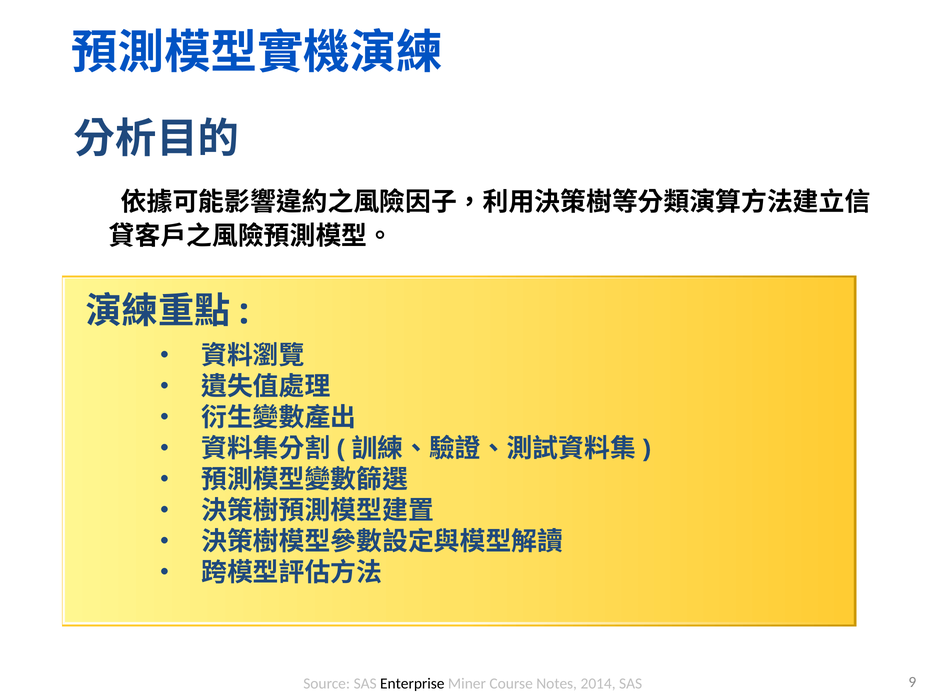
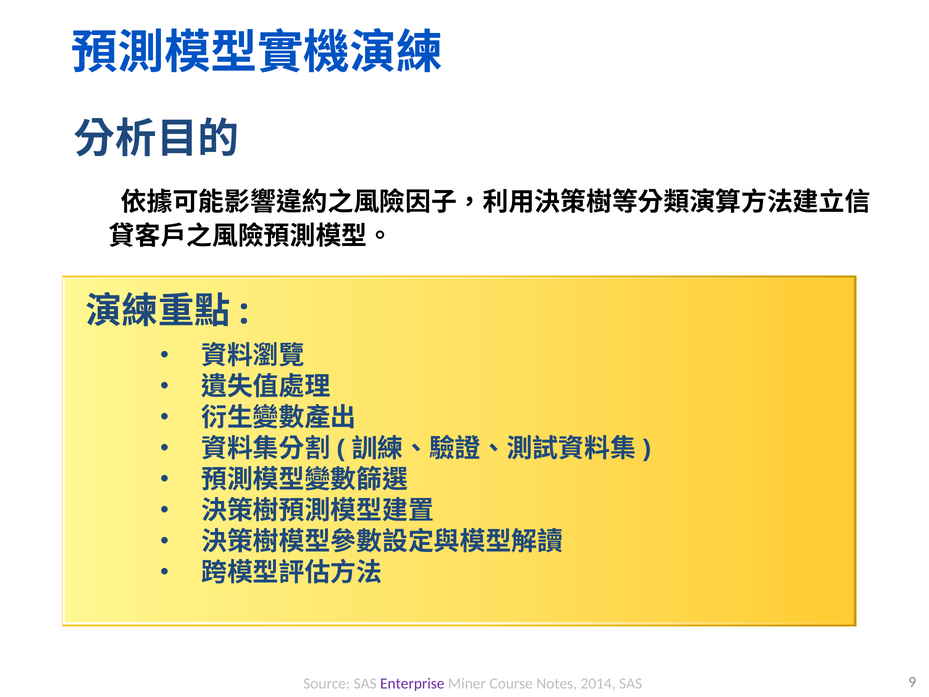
Enterprise colour: black -> purple (412, 684)
